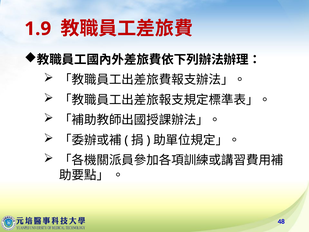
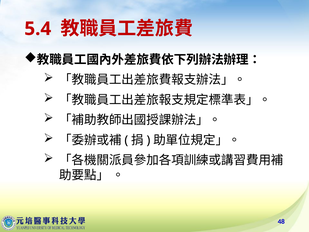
1.9: 1.9 -> 5.4 (38, 29)
